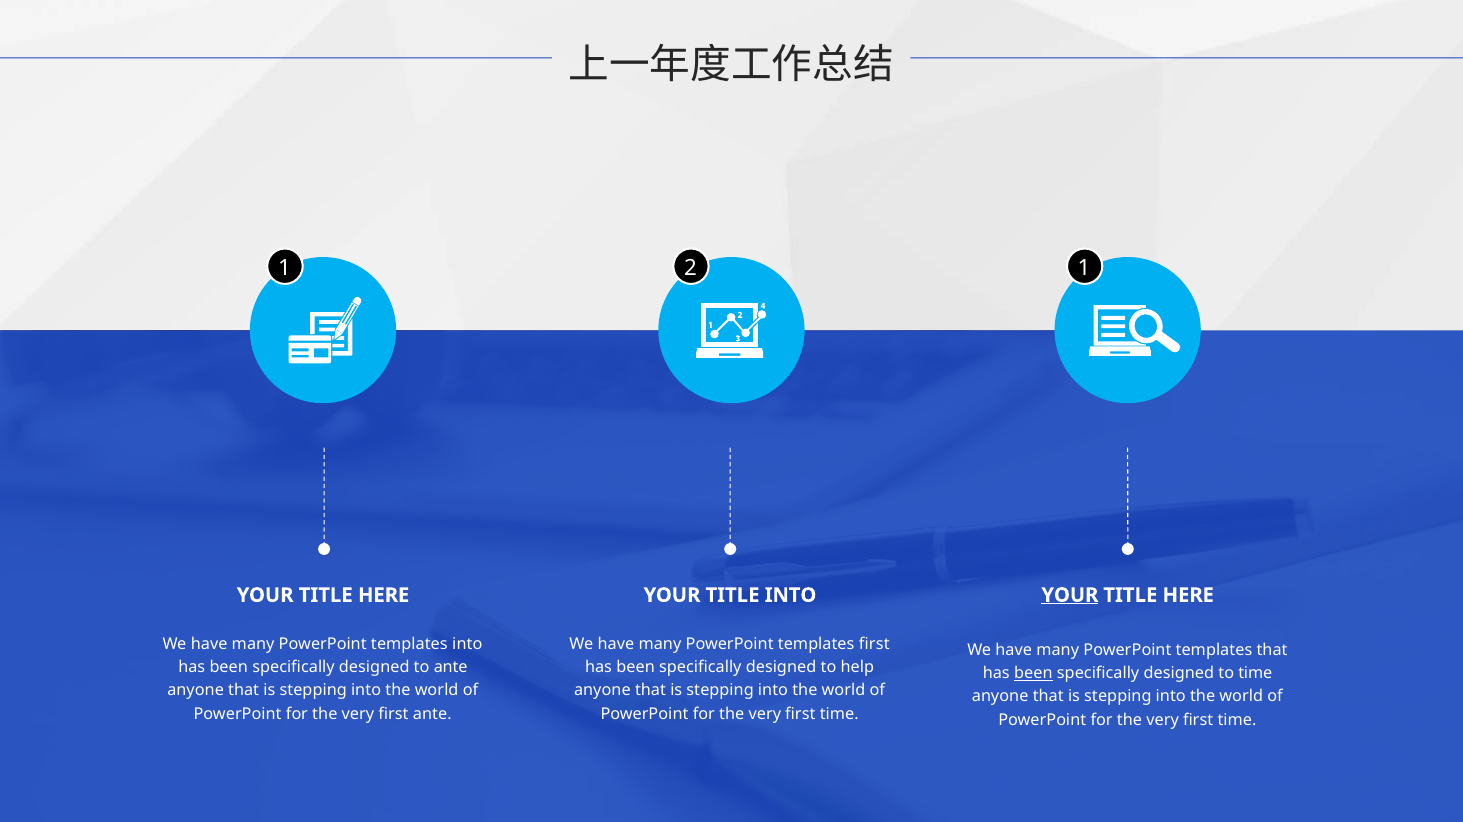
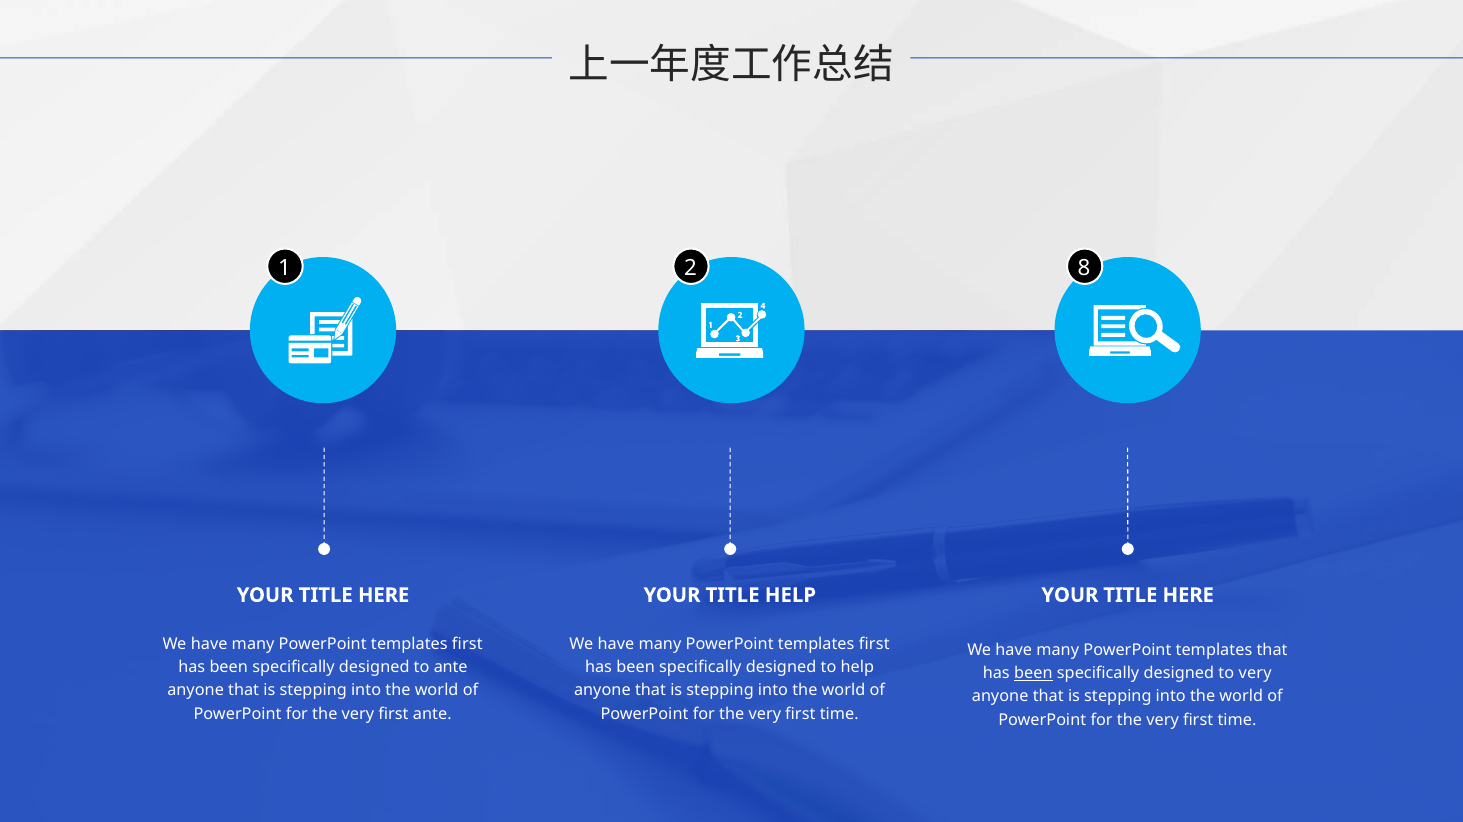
2 1: 1 -> 8 (1084, 268)
TITLE INTO: INTO -> HELP (790, 596)
YOUR underline: present -> none (1070, 596)
into: into -> first (467, 644)
to time: time -> very (1255, 674)
